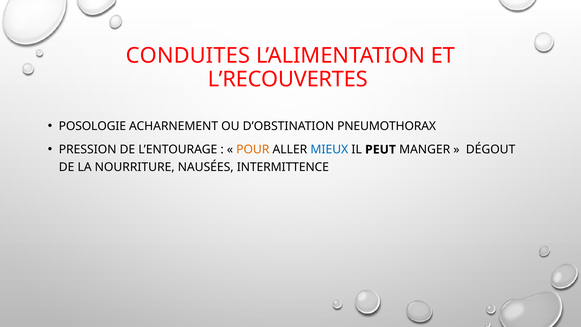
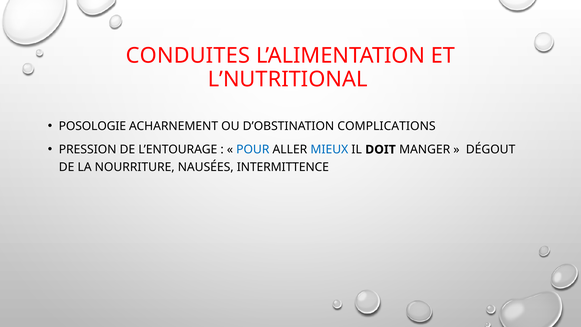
L’RECOUVERTES: L’RECOUVERTES -> L’NUTRITIONAL (288, 79)
PNEUMOTHORAX: PNEUMOTHORAX -> COMPLICATIONS (387, 126)
POUR colour: orange -> blue (253, 149)
PEUT: PEUT -> DOIT (381, 149)
